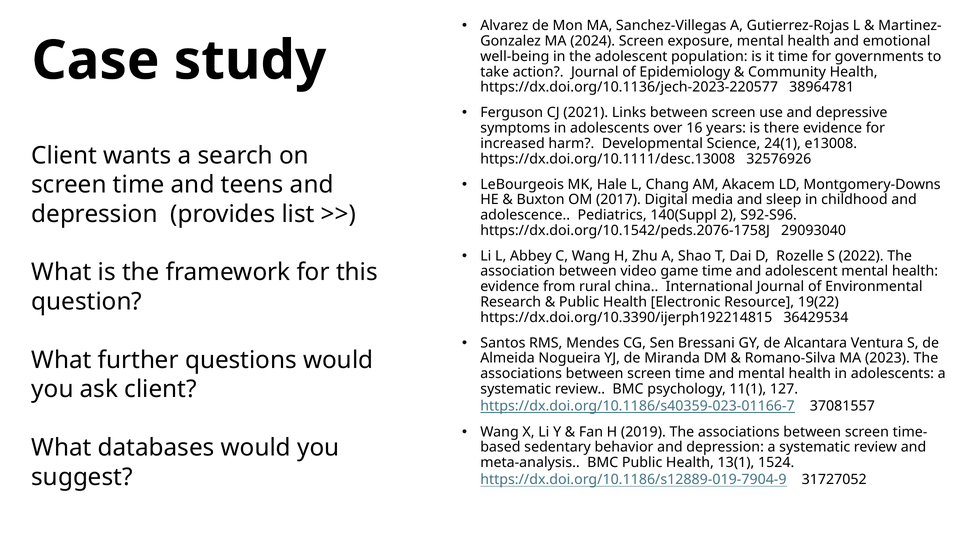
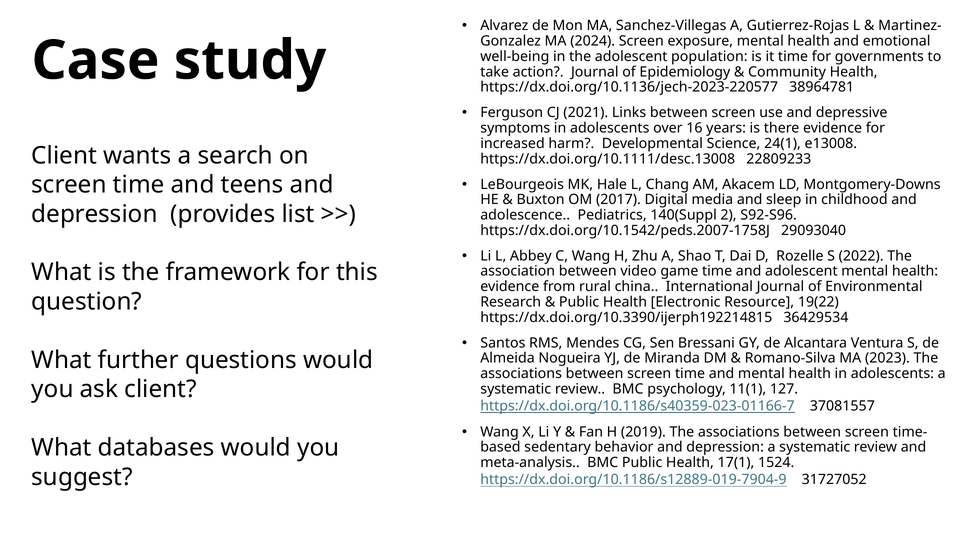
32576926: 32576926 -> 22809233 (779, 159)
https://dx.doi.org/10.1542/peds.2076-1758J: https://dx.doi.org/10.1542/peds.2076-1758J -> https://dx.doi.org/10.1542/peds.2007-1758J (625, 230)
13(1: 13(1 -> 17(1 (736, 462)
